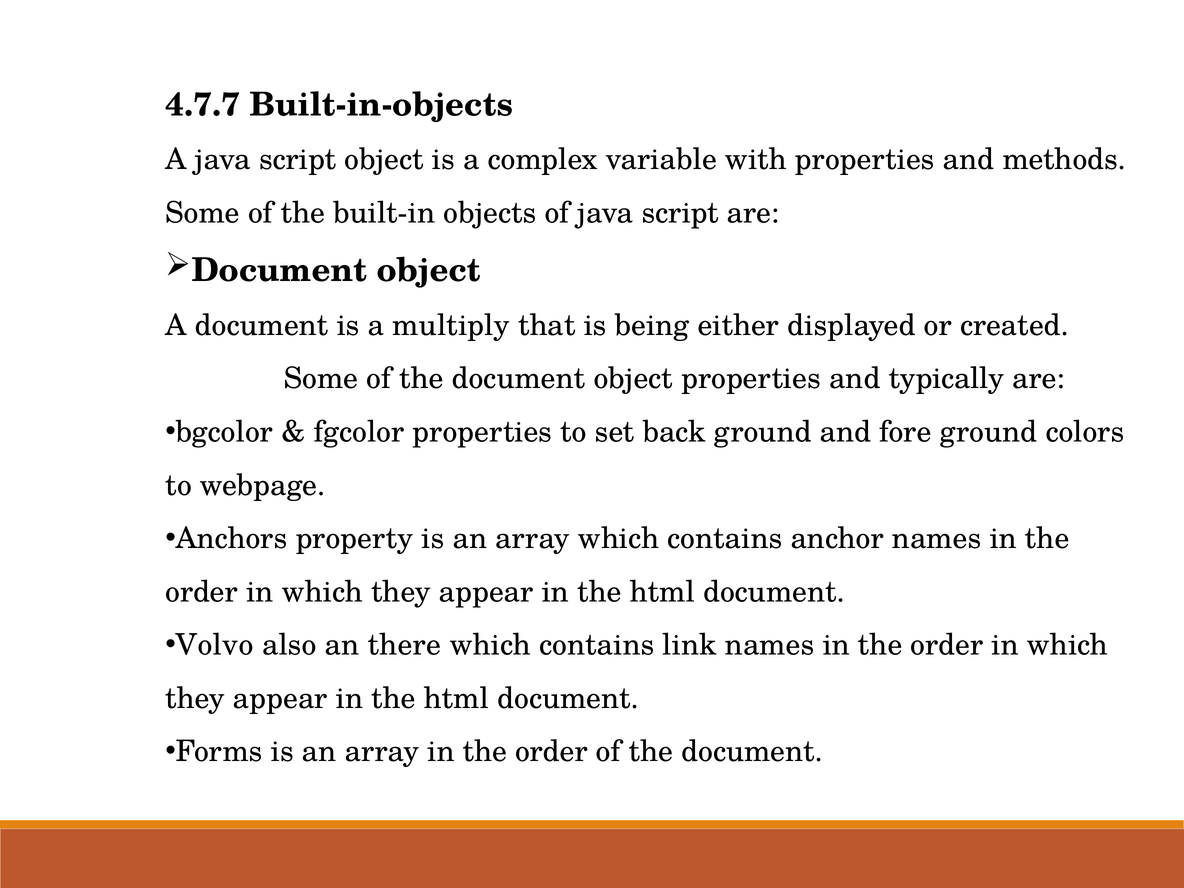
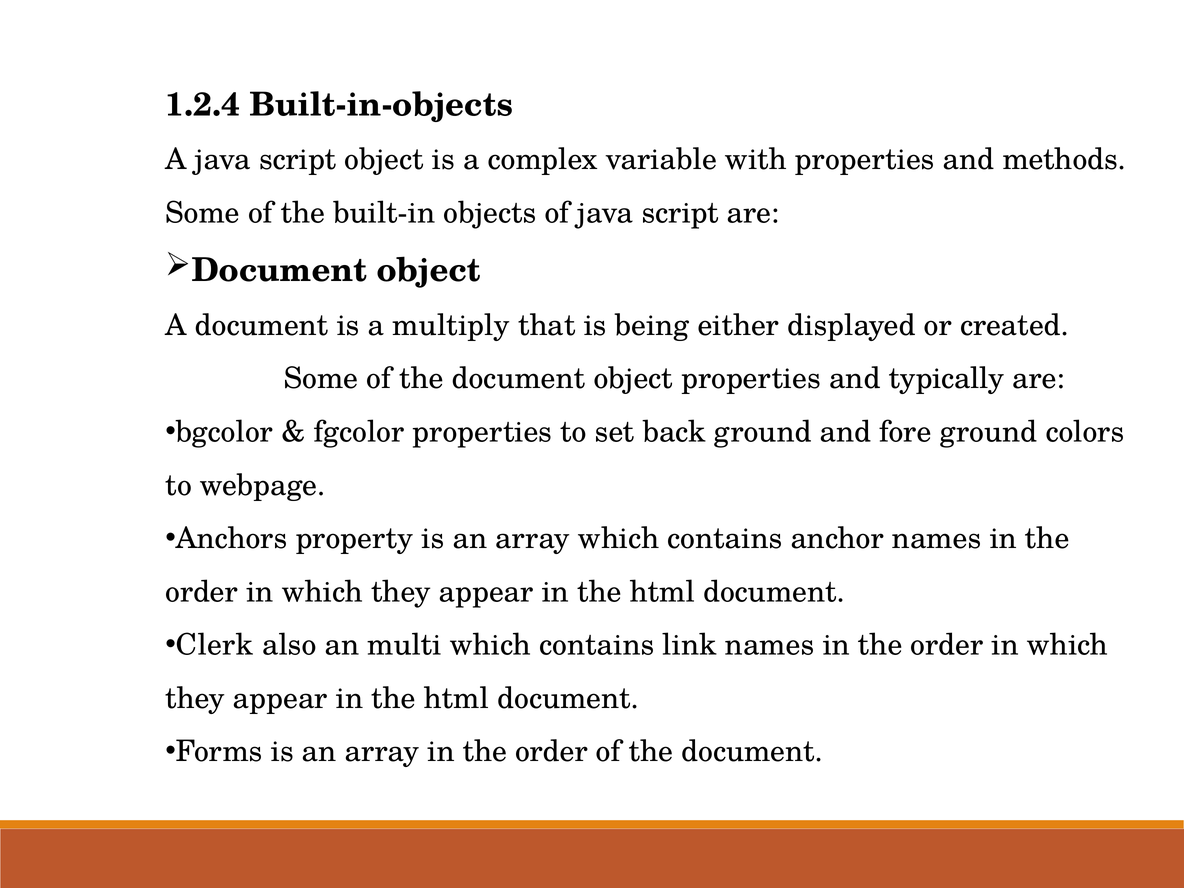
4.7.7: 4.7.7 -> 1.2.4 (203, 105)
Volvo: Volvo -> Clerk (215, 645)
there: there -> multi (405, 645)
